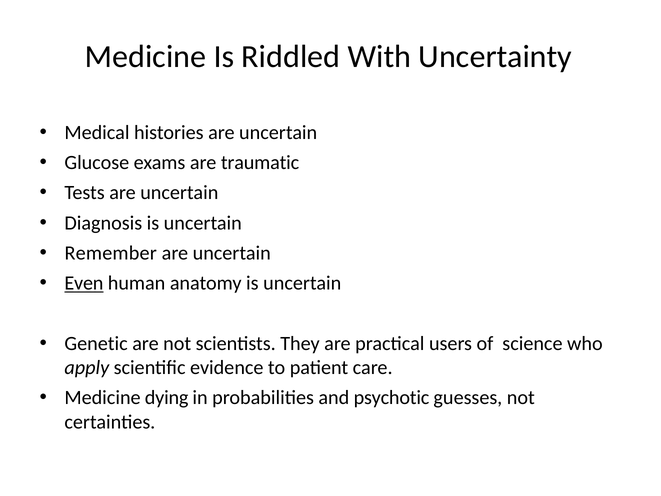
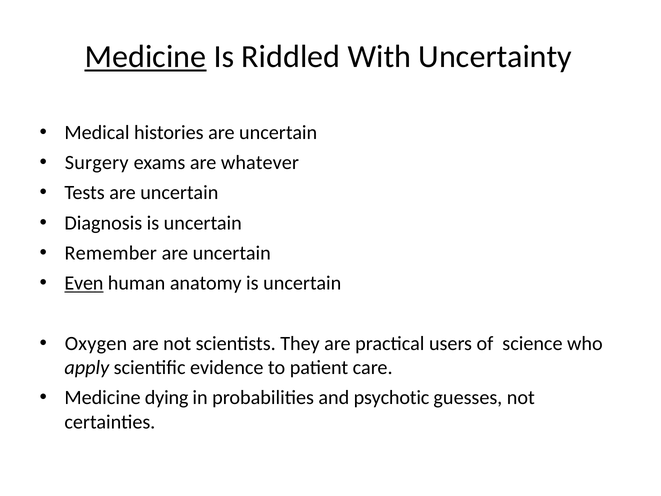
Medicine underline: none -> present (145, 57)
Glucose: Glucose -> Surgery (97, 163)
traumatic: traumatic -> whatever (260, 163)
Genetic: Genetic -> Oxygen (96, 343)
